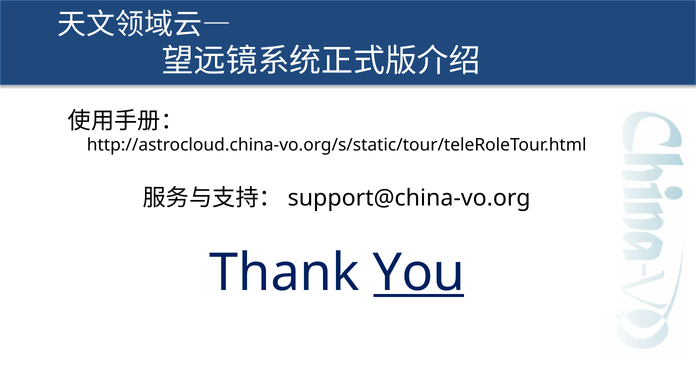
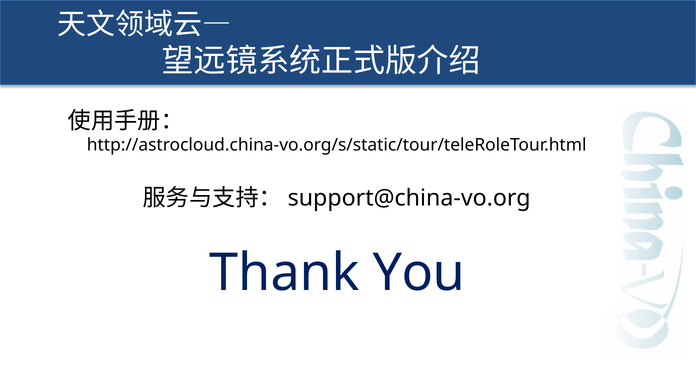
You underline: present -> none (419, 273)
